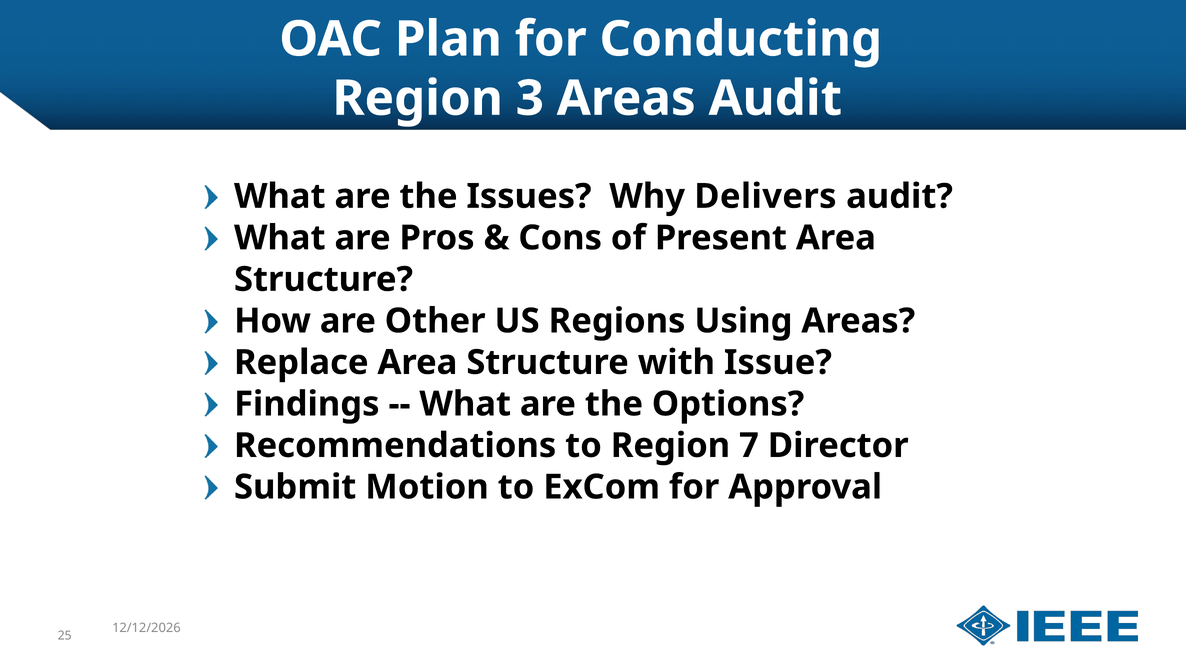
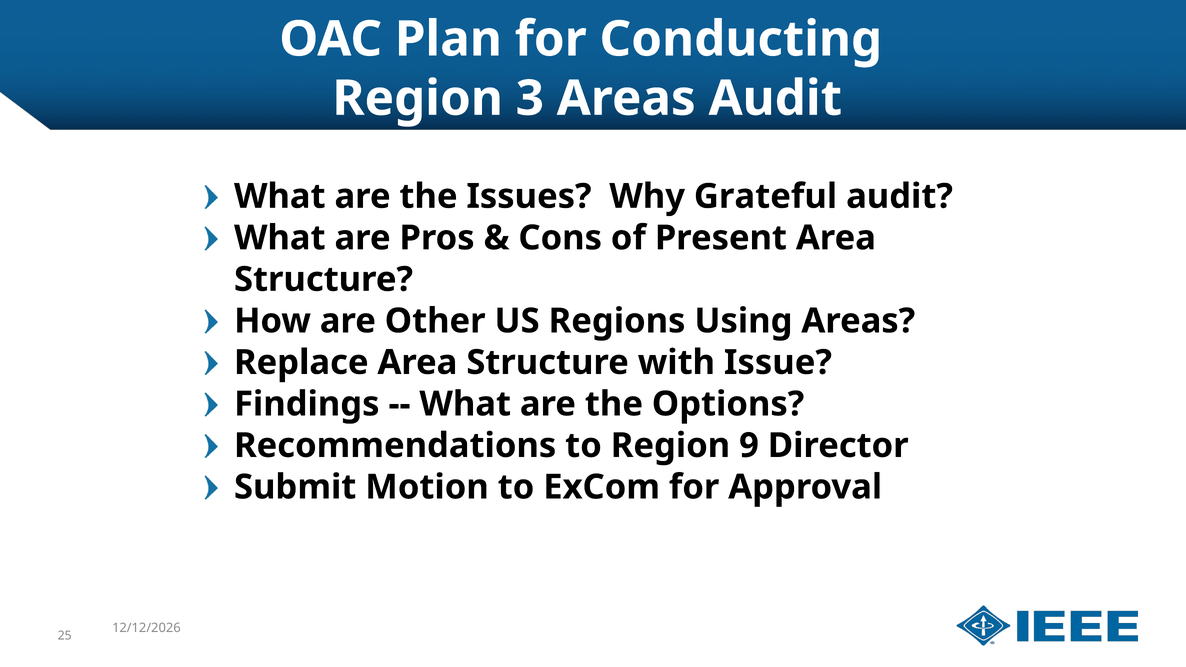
Delivers: Delivers -> Grateful (766, 196)
7: 7 -> 9 (749, 446)
